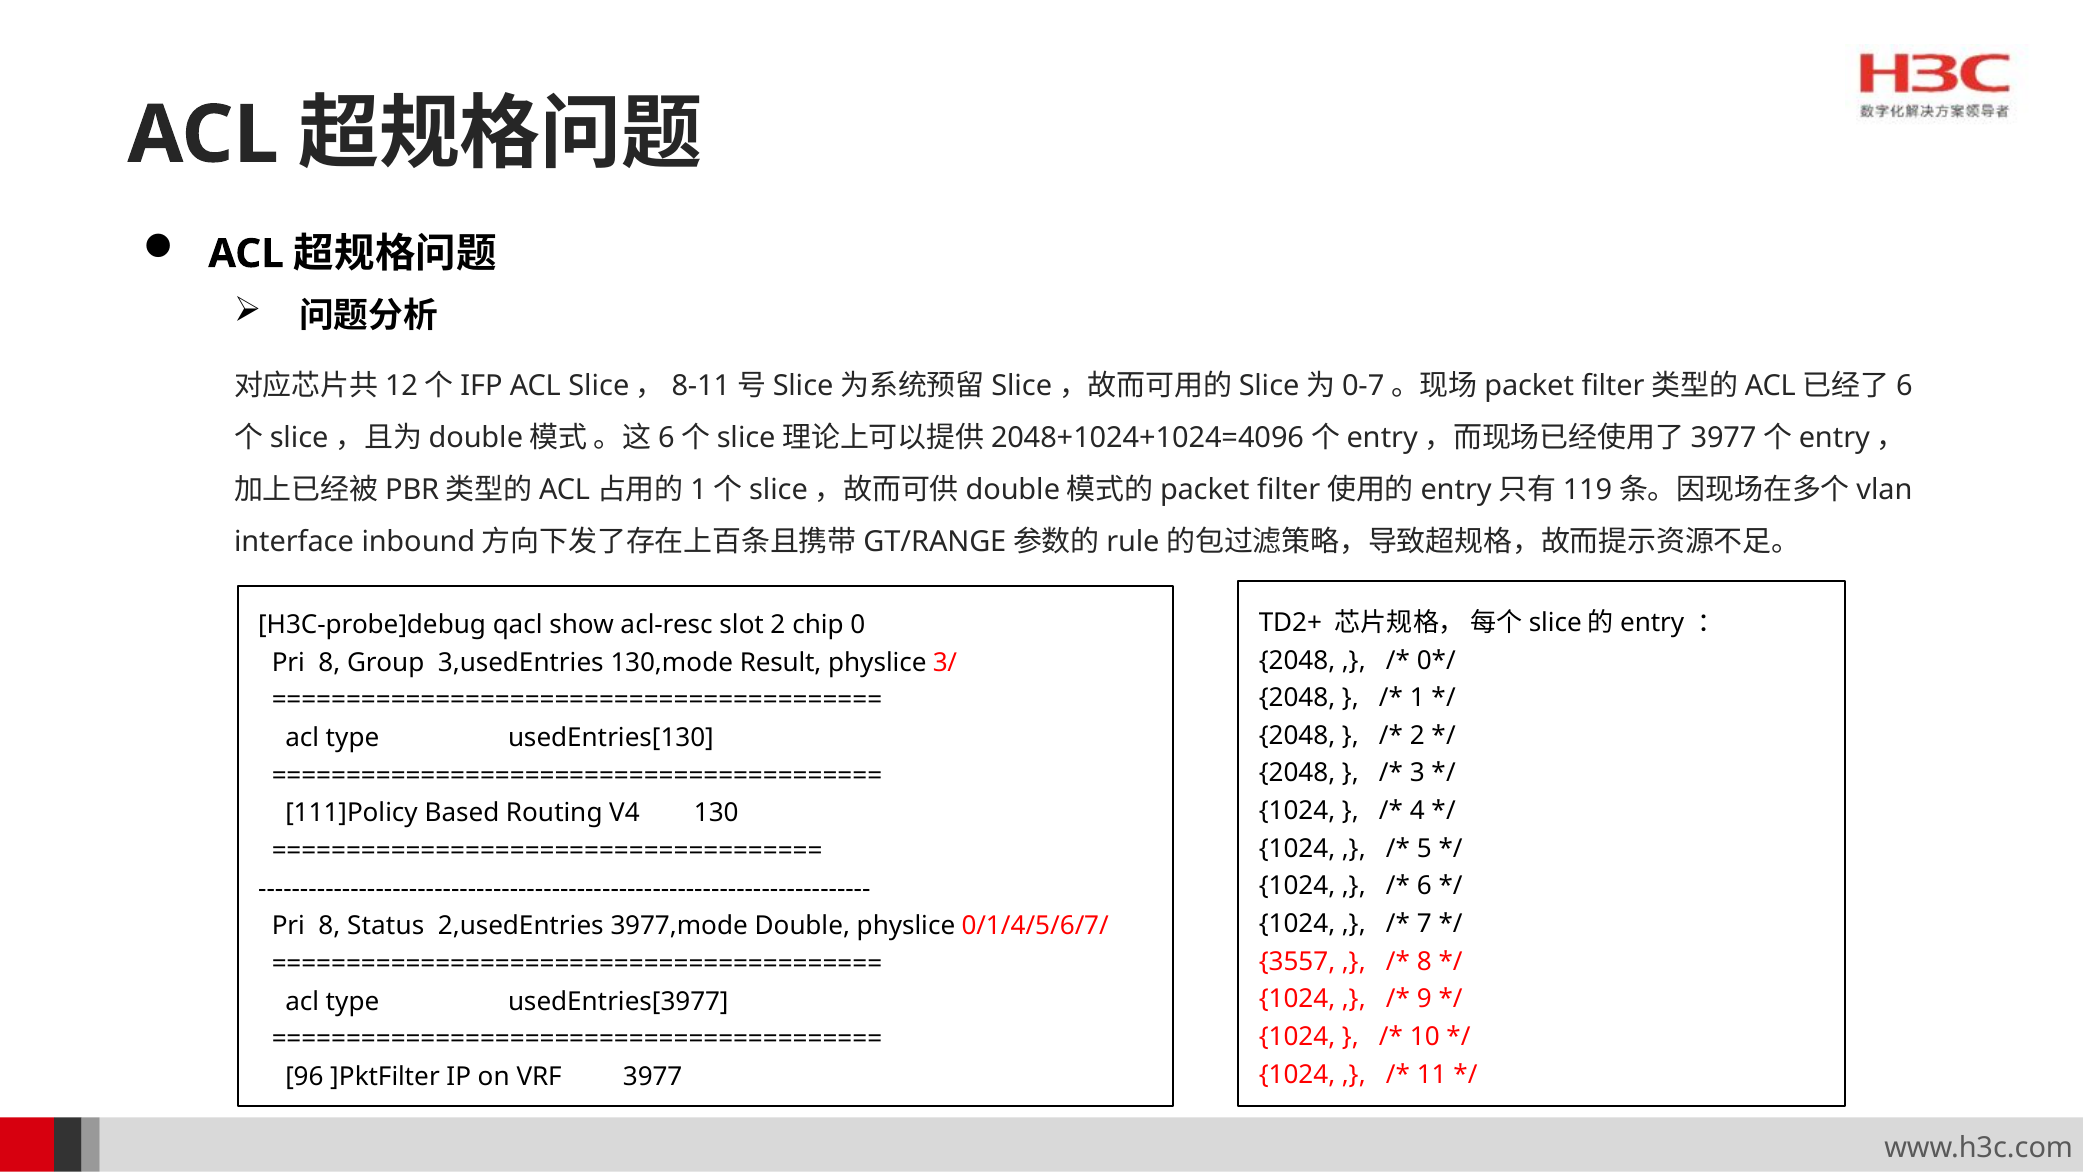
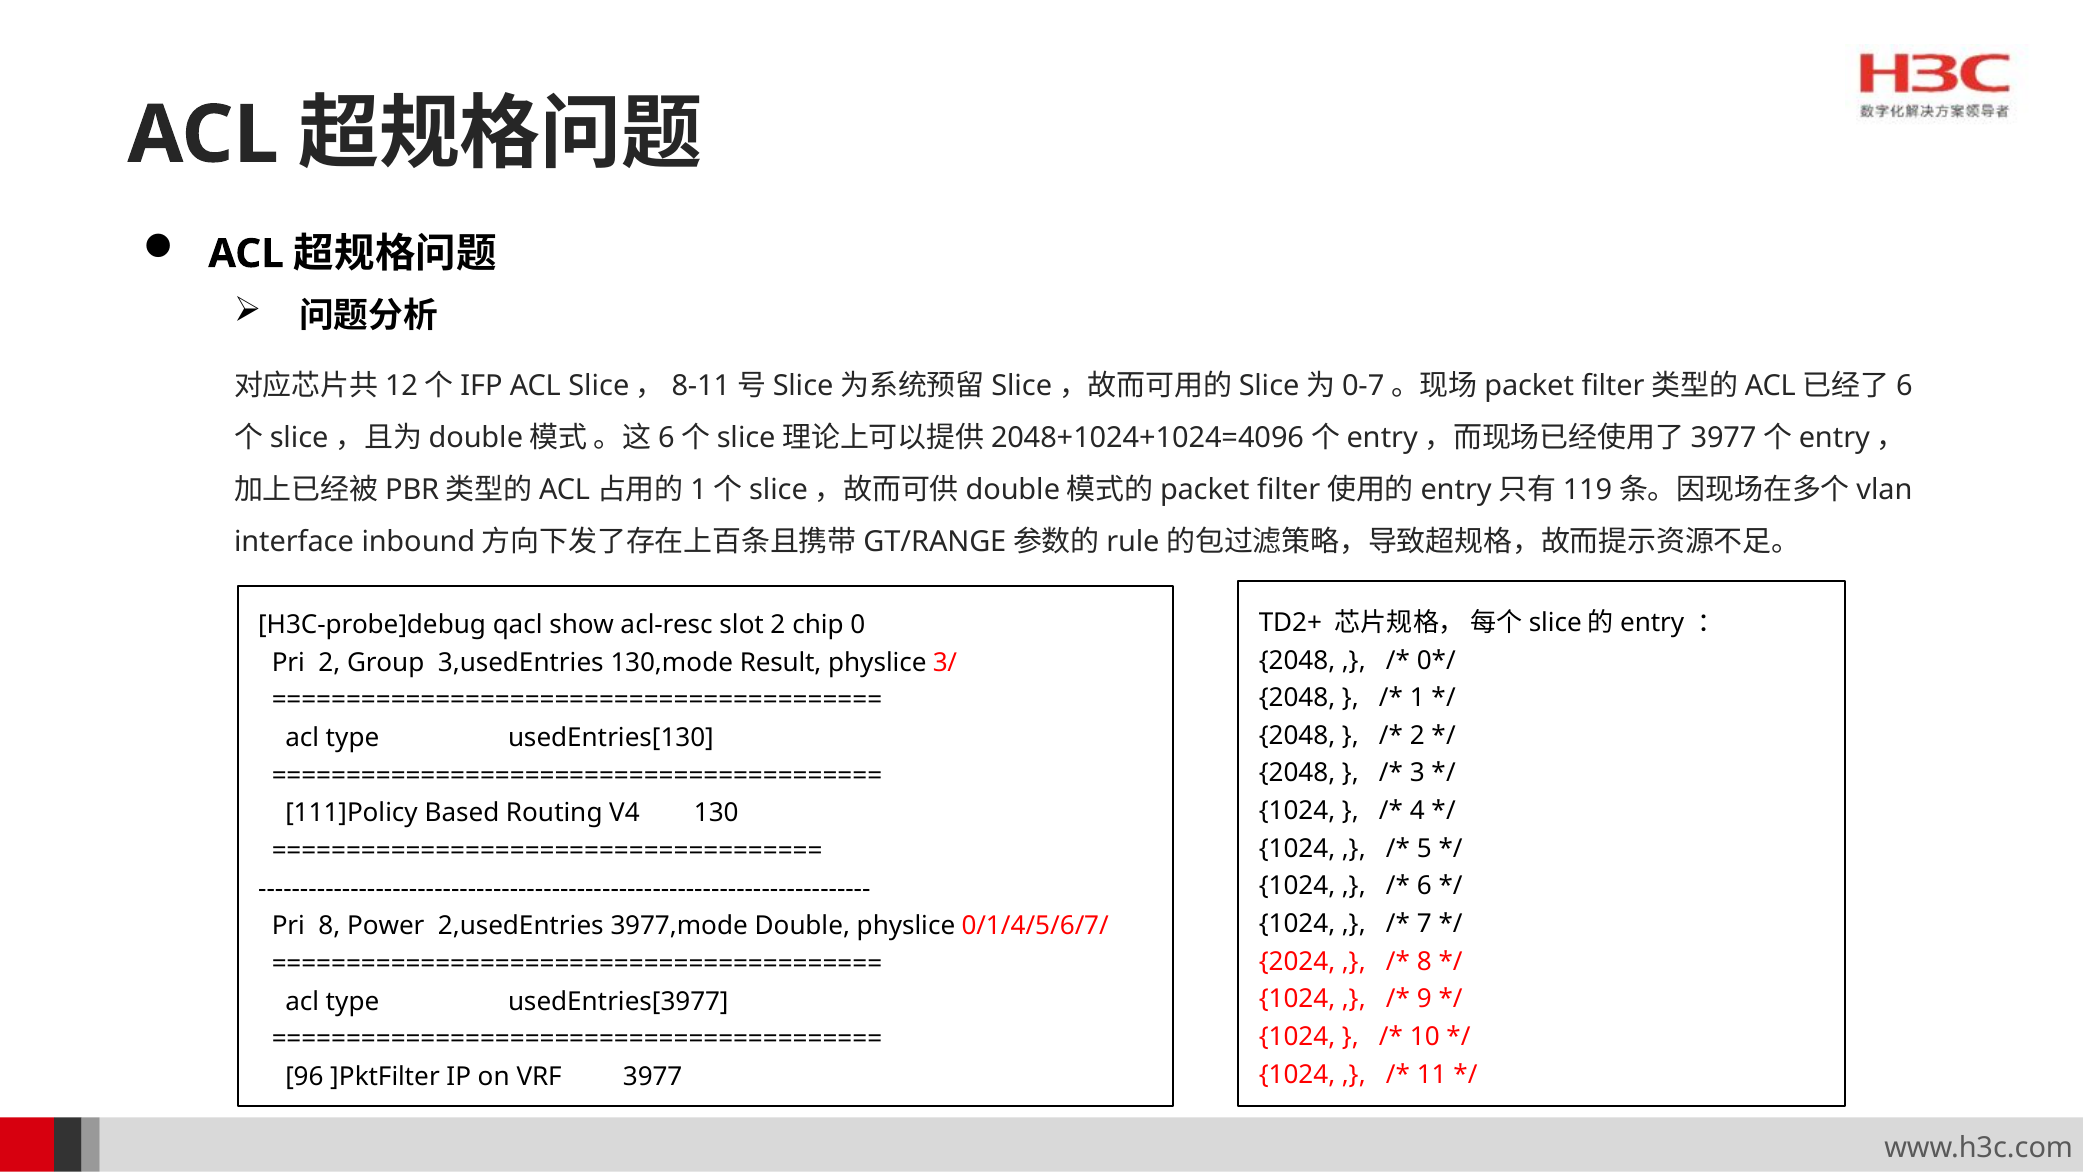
8: 8 -> 2 (329, 663)
Status: Status -> Power (386, 926)
3557: 3557 -> 2024 (1297, 961)
